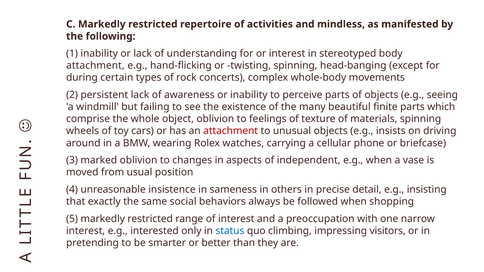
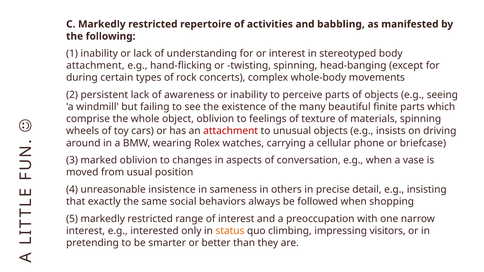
mindless: mindless -> babbling (341, 24)
independent: independent -> conversation (309, 160)
status colour: blue -> orange (230, 231)
